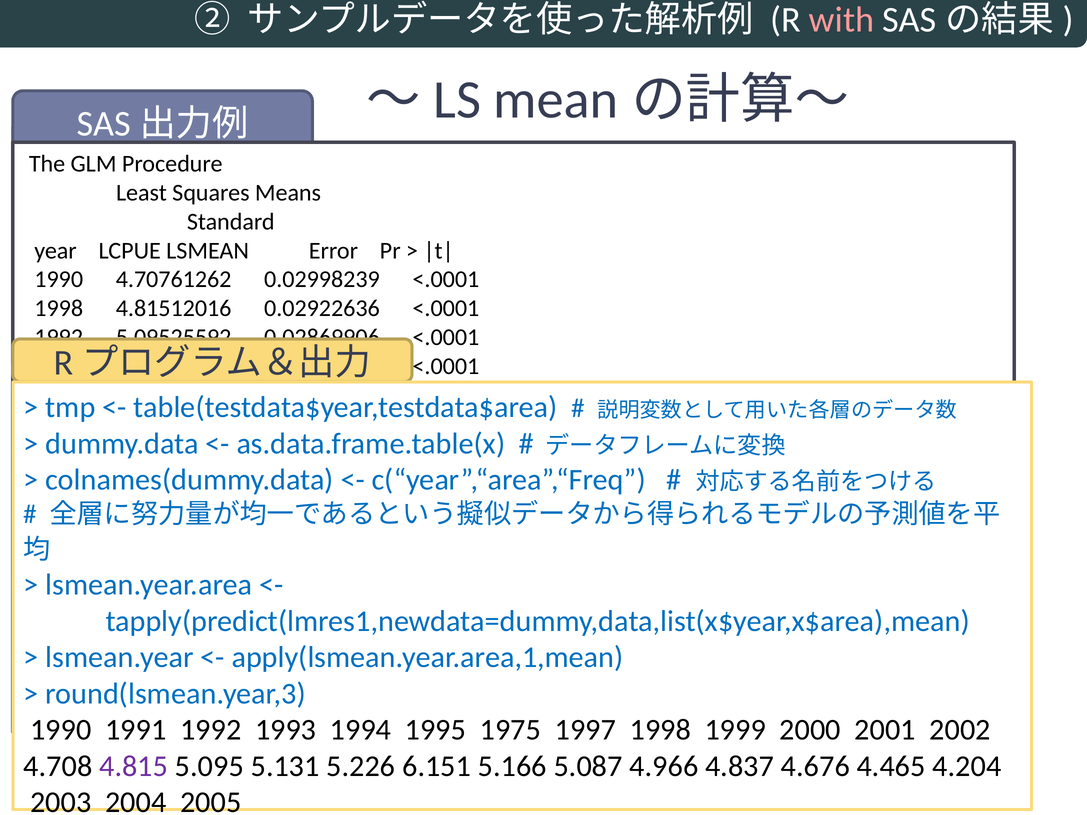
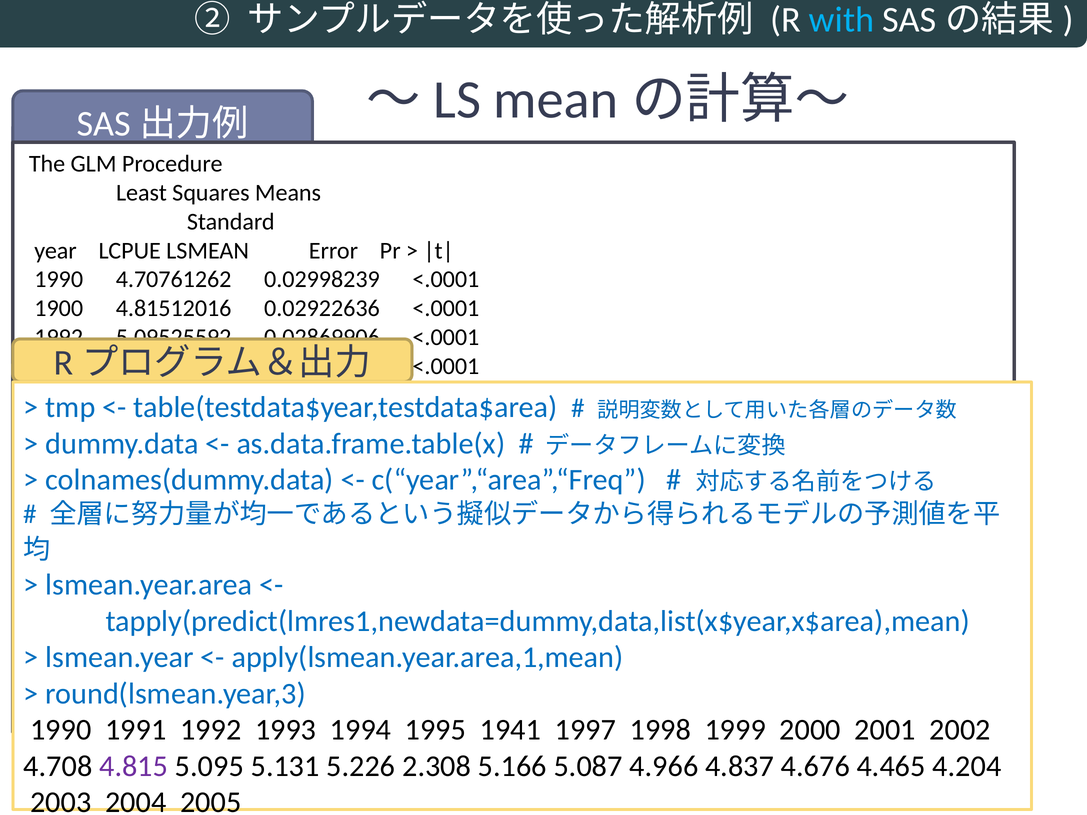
with colour: pink -> light blue (842, 20)
1998: 1998 -> 1900 (59, 309)
1975: 1975 -> 1941 (510, 730)
6.151: 6.151 -> 2.308 (437, 766)
